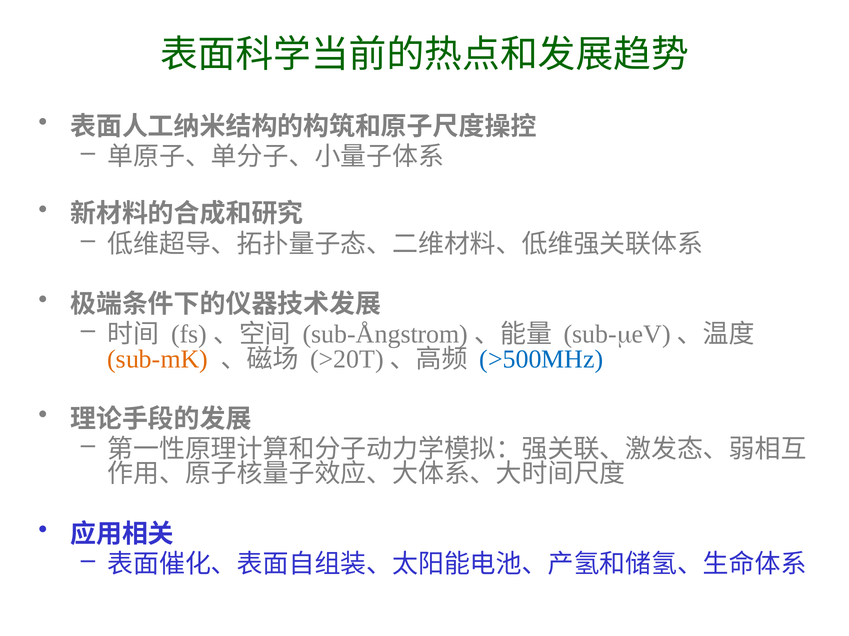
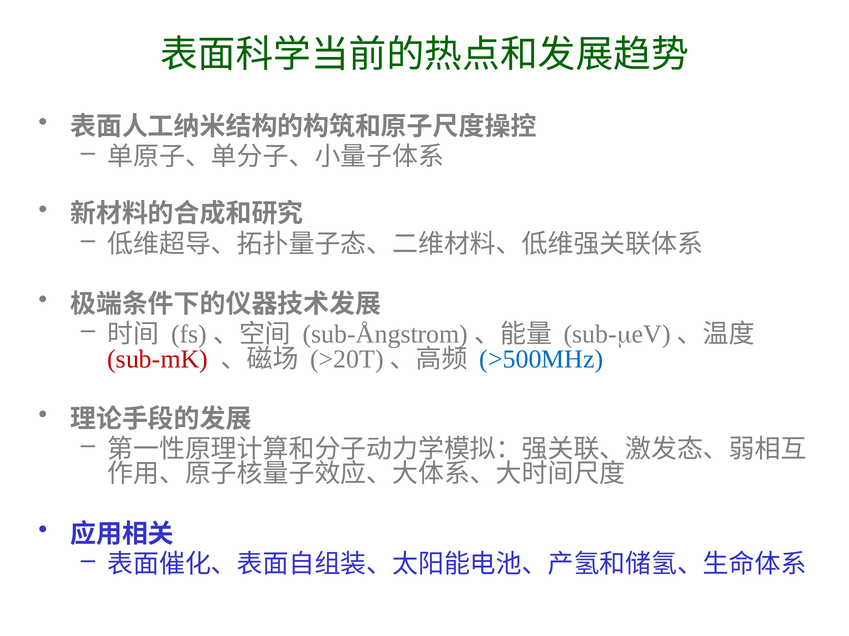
sub-mK colour: orange -> red (158, 359)
